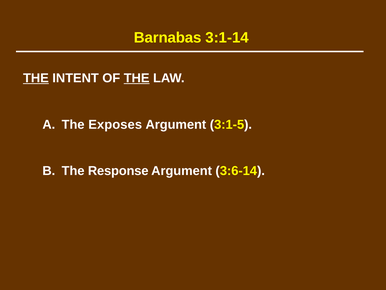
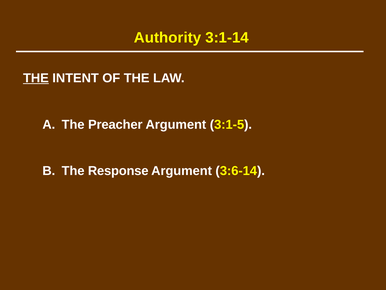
Barnabas: Barnabas -> Authority (168, 38)
THE underline: present -> none (137, 78)
Exposes: Exposes -> Preacher (115, 124)
